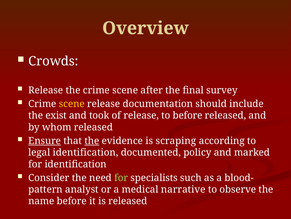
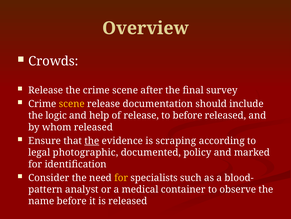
exist: exist -> logic (56, 115)
took: took -> help (99, 115)
Ensure underline: present -> none (45, 140)
legal identification: identification -> photographic (86, 152)
for colour: light green -> yellow (121, 177)
narrative: narrative -> container (183, 189)
